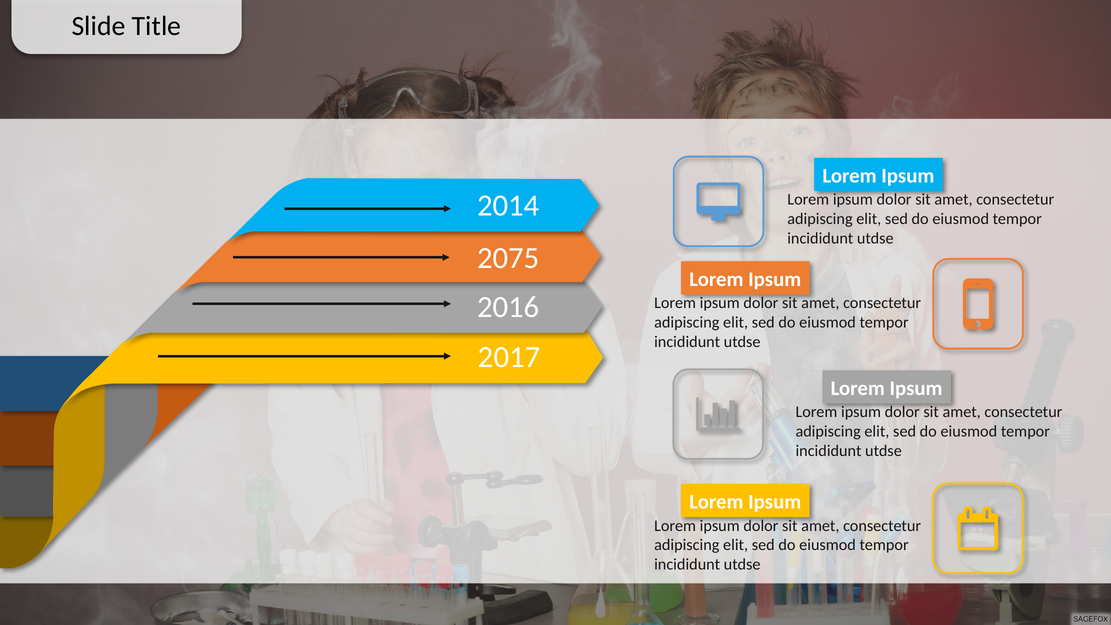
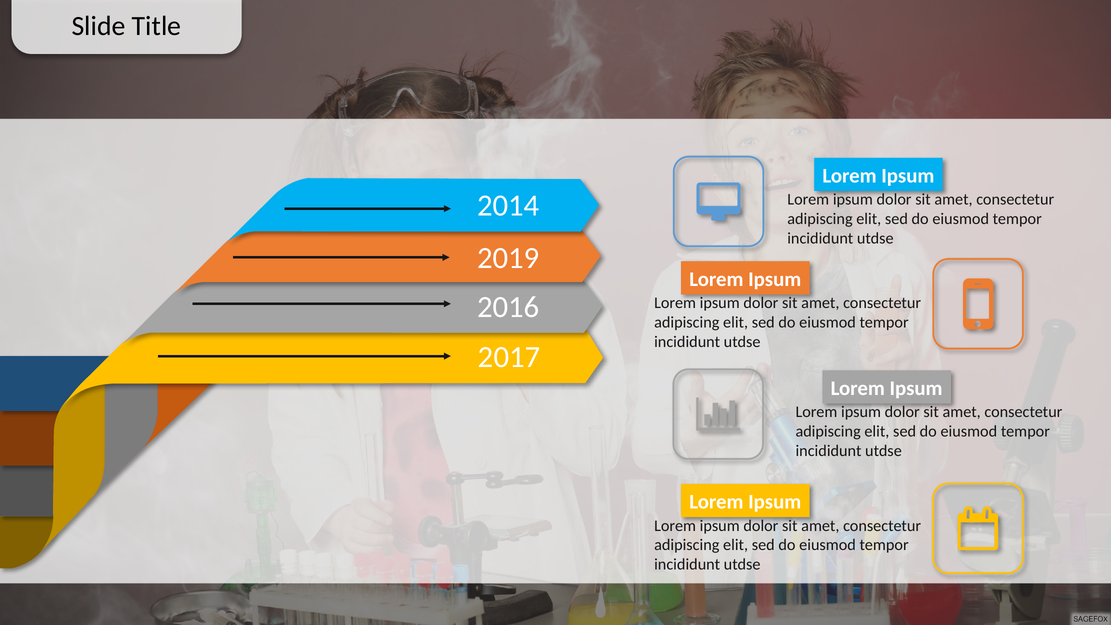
2075: 2075 -> 2019 (508, 258)
